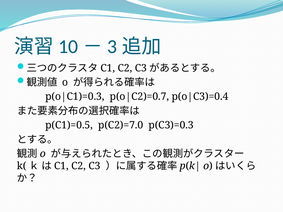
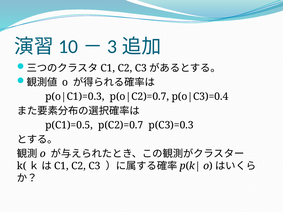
p(C2)=7.0: p(C2)=7.0 -> p(C2)=0.7 (121, 125)
